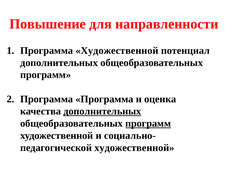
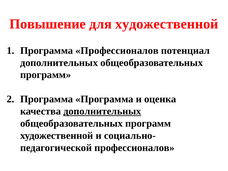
для направленности: направленности -> художественной (167, 24)
Программа Художественной: Художественной -> Профессионалов (117, 50)
программ underline: present -> none (148, 123)
художественной: художественной -> профессионалов (134, 148)
